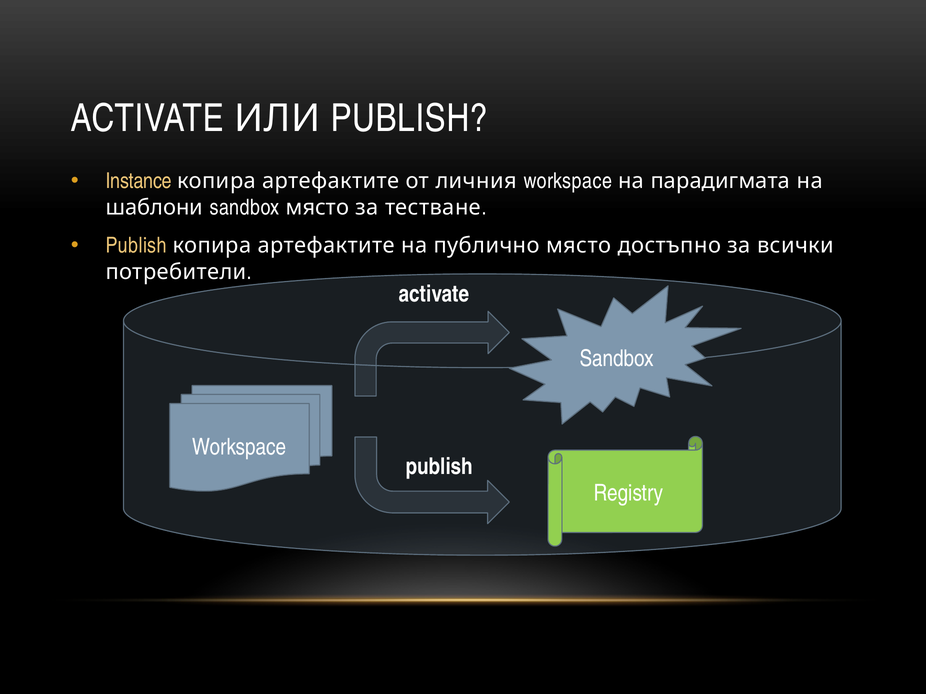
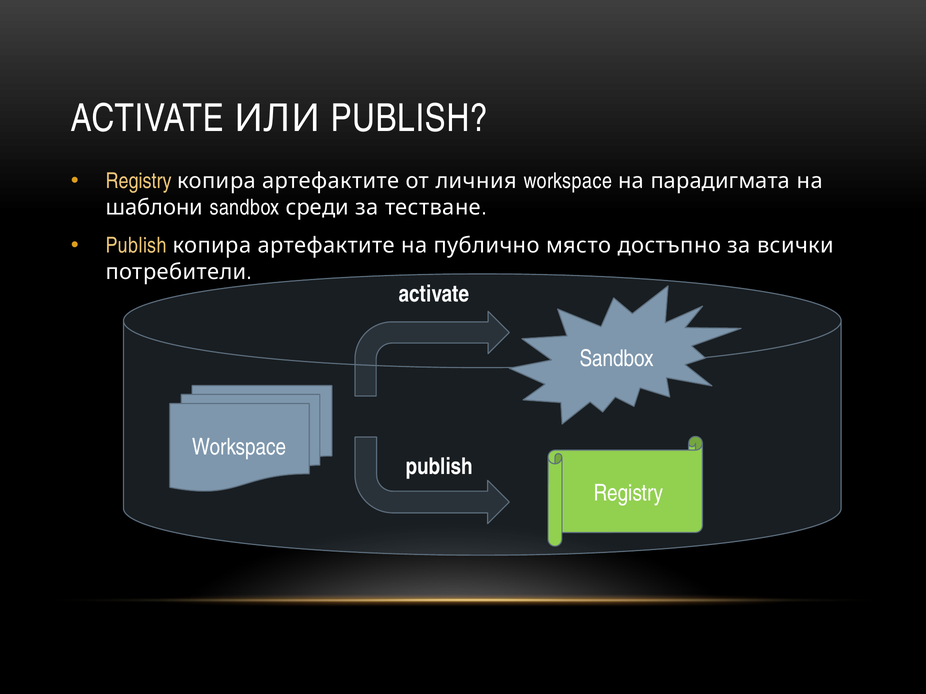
Instance: Instance -> Registry (139, 181)
sandbox място: място -> среди (317, 208)
